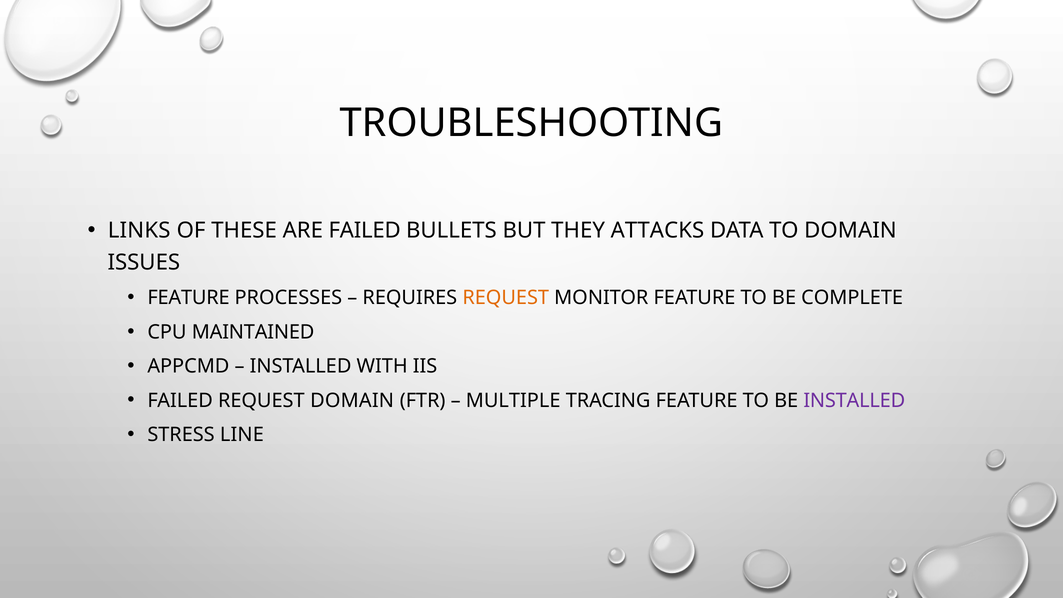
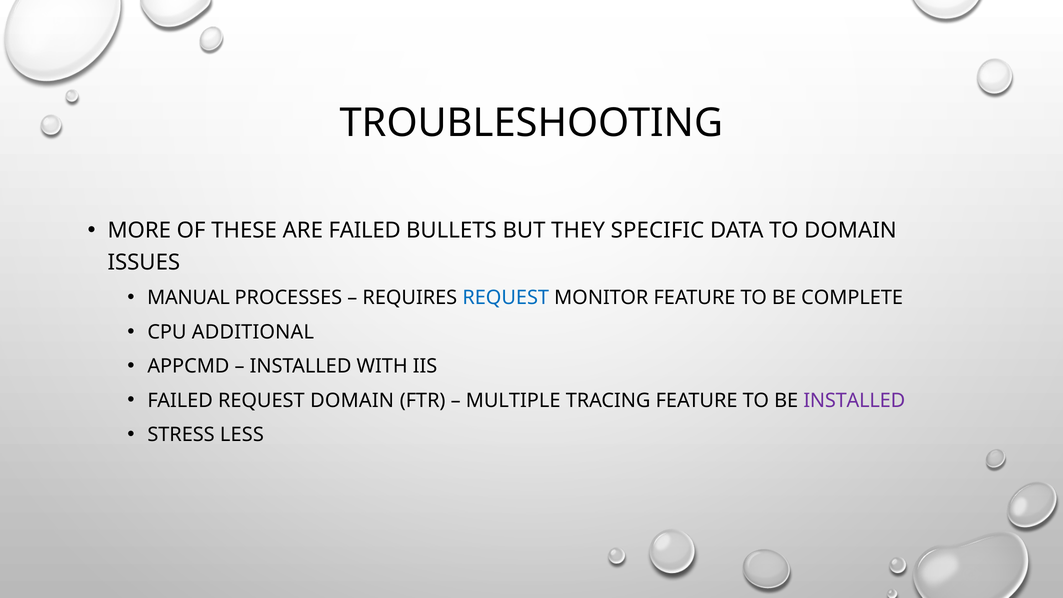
LINKS: LINKS -> MORE (139, 231)
ATTACKS: ATTACKS -> SPECIFIC (657, 231)
FEATURE: FEATURE -> MANUAL (189, 298)
REQUEST colour: orange -> blue (506, 298)
MAINTAINED: MAINTAINED -> ADDITIONAL (253, 332)
LINE: LINE -> LESS (242, 435)
